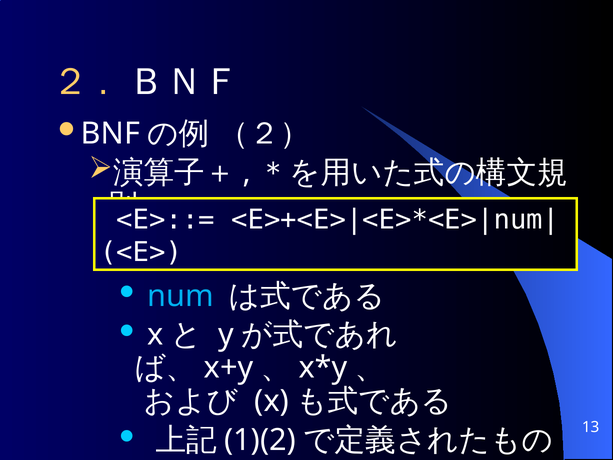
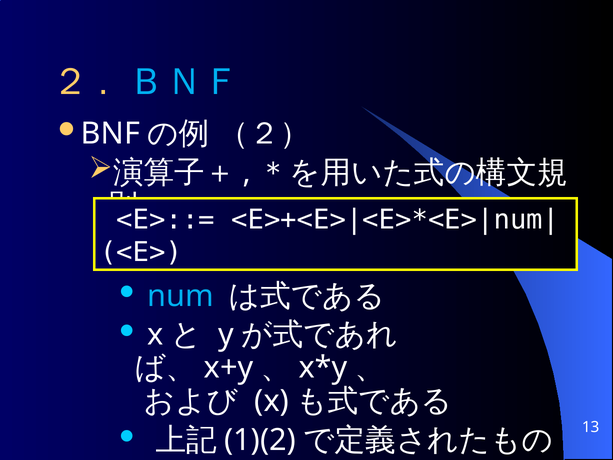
ＢＮＦ colour: white -> light blue (184, 82)
